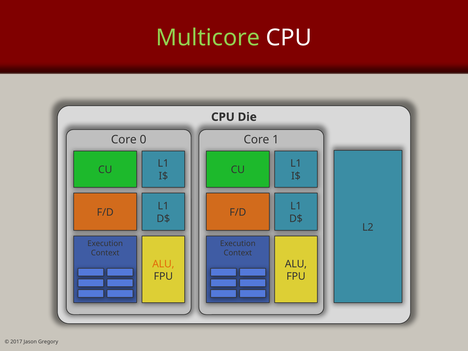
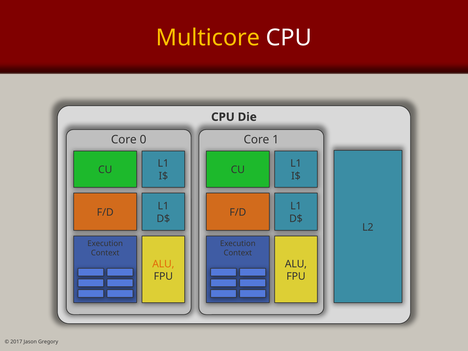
Multicore colour: light green -> yellow (208, 38)
